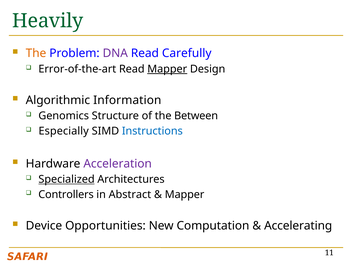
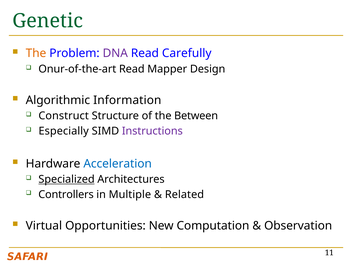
Heavily: Heavily -> Genetic (48, 21)
Error-of-the-art: Error-of-the-art -> Onur-of-the-art (77, 69)
Mapper underline: present -> none (167, 69)
Genomics: Genomics -> Construct (64, 116)
Instructions colour: blue -> purple (152, 131)
Acceleration colour: purple -> blue (118, 164)
Abstract: Abstract -> Multiple (130, 195)
Mapper: Mapper -> Related (184, 195)
Device: Device -> Virtual (44, 226)
Accelerating: Accelerating -> Observation (298, 226)
